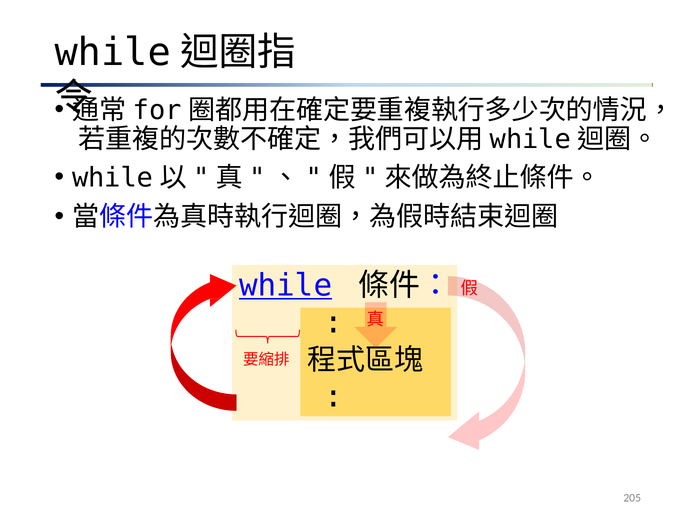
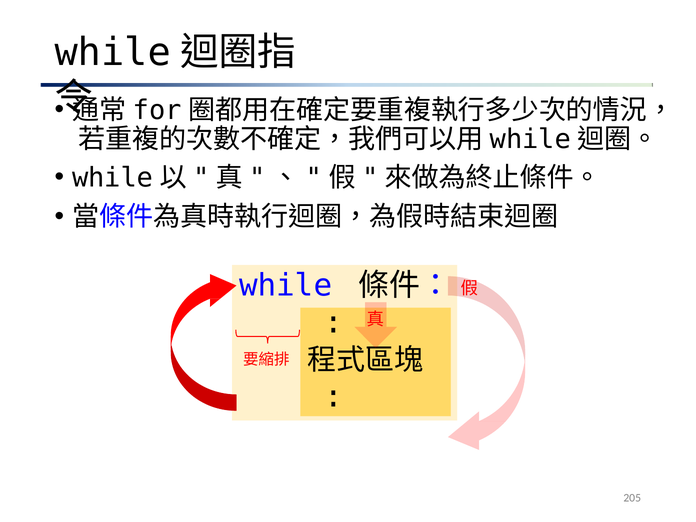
while underline: present -> none (286, 285)
